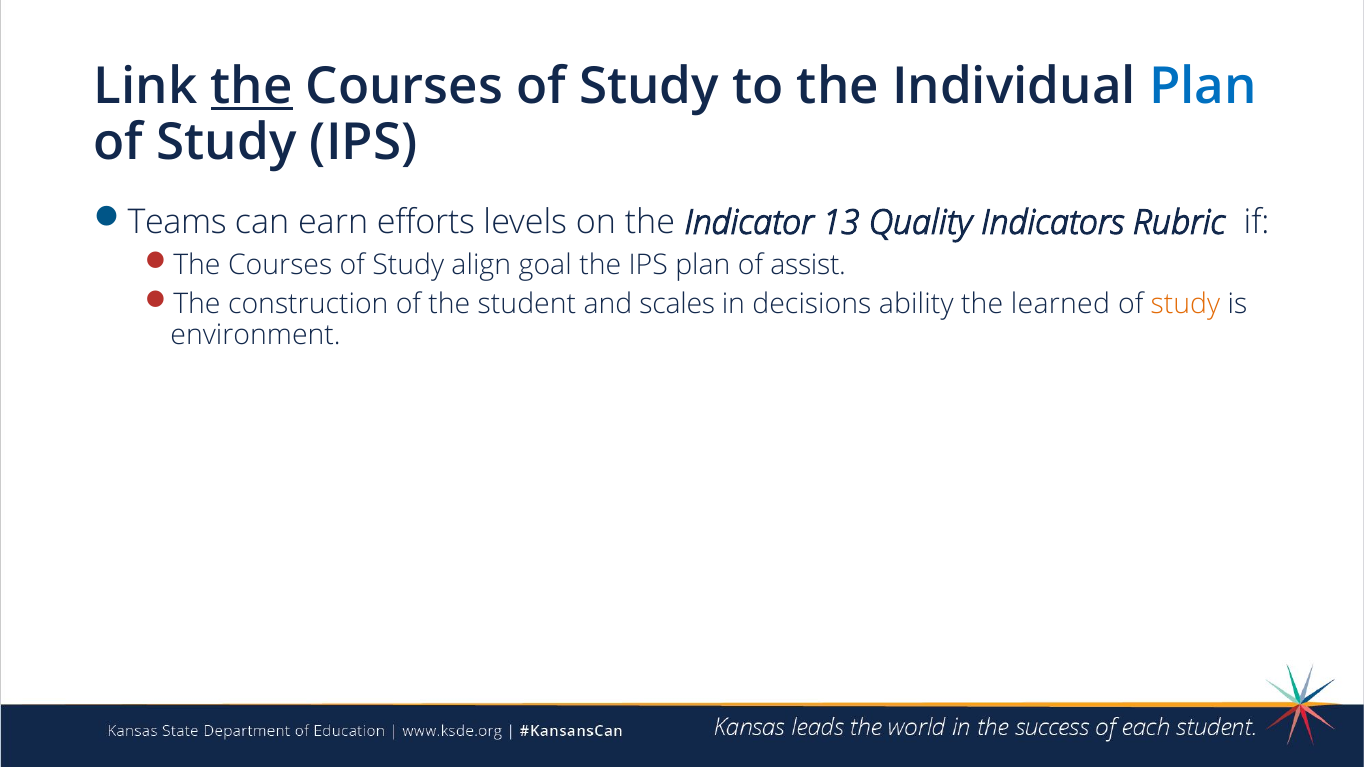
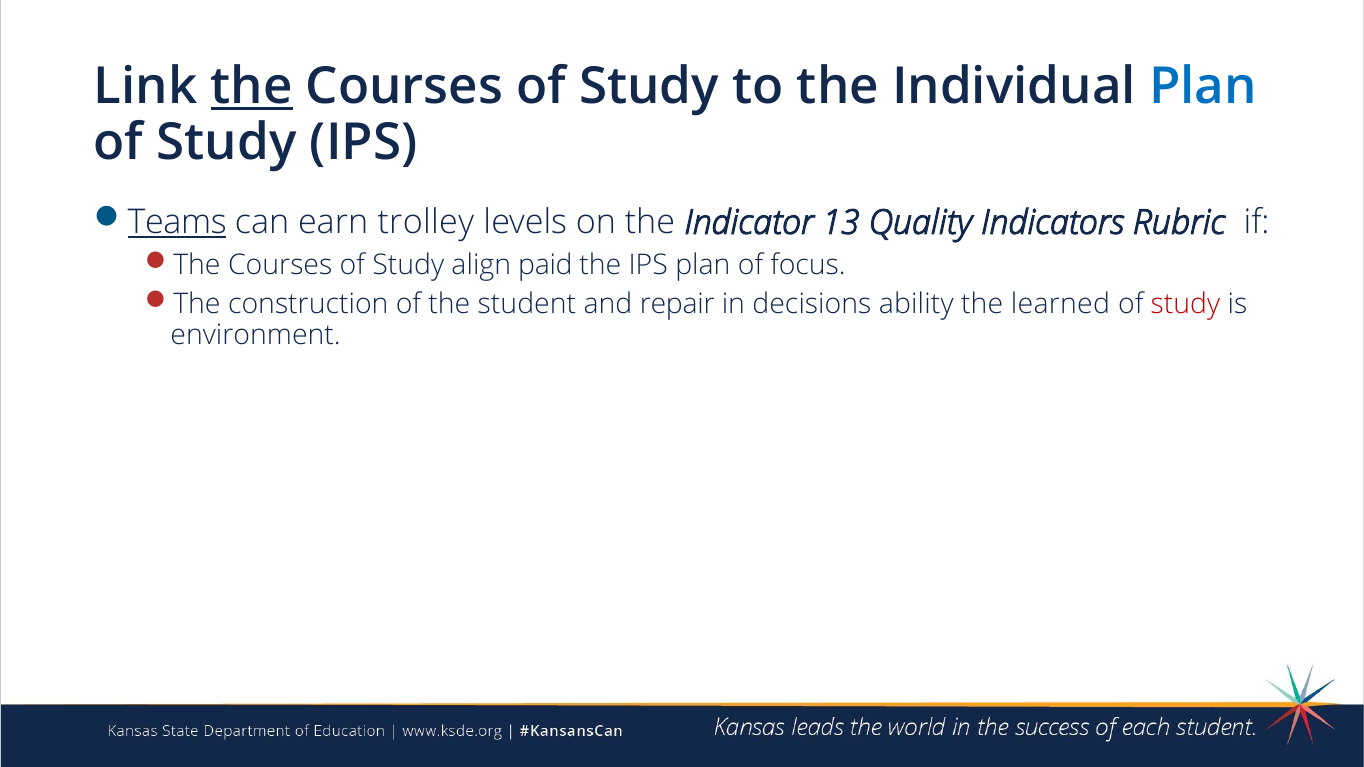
Teams underline: none -> present (177, 223)
efforts: efforts -> trolley (426, 223)
goal: goal -> paid (545, 265)
assist: assist -> focus (808, 265)
scales: scales -> repair (677, 304)
study colour: orange -> red (1185, 304)
